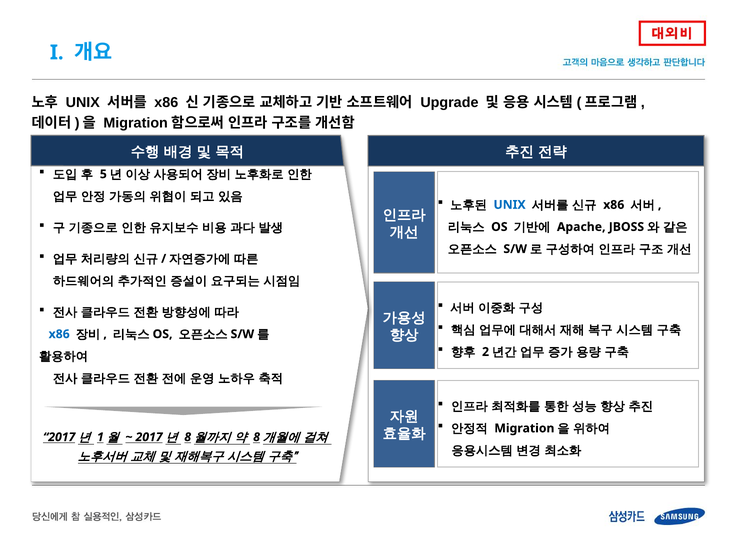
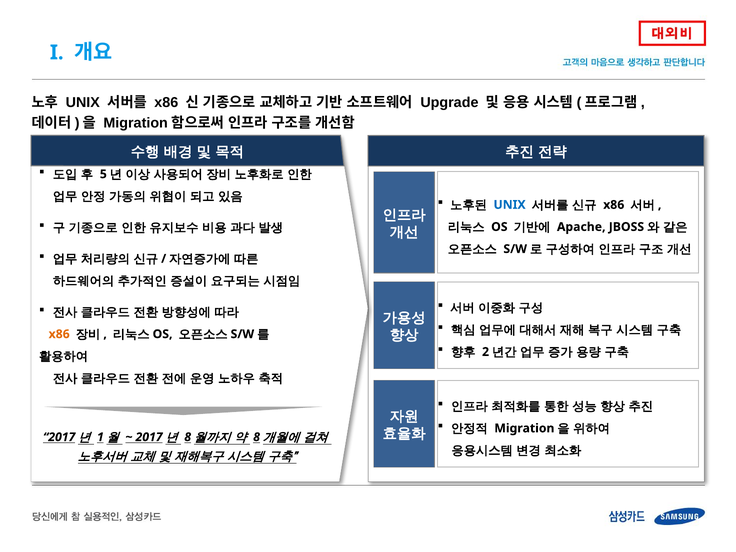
x86 colour: blue -> orange (59, 334)
